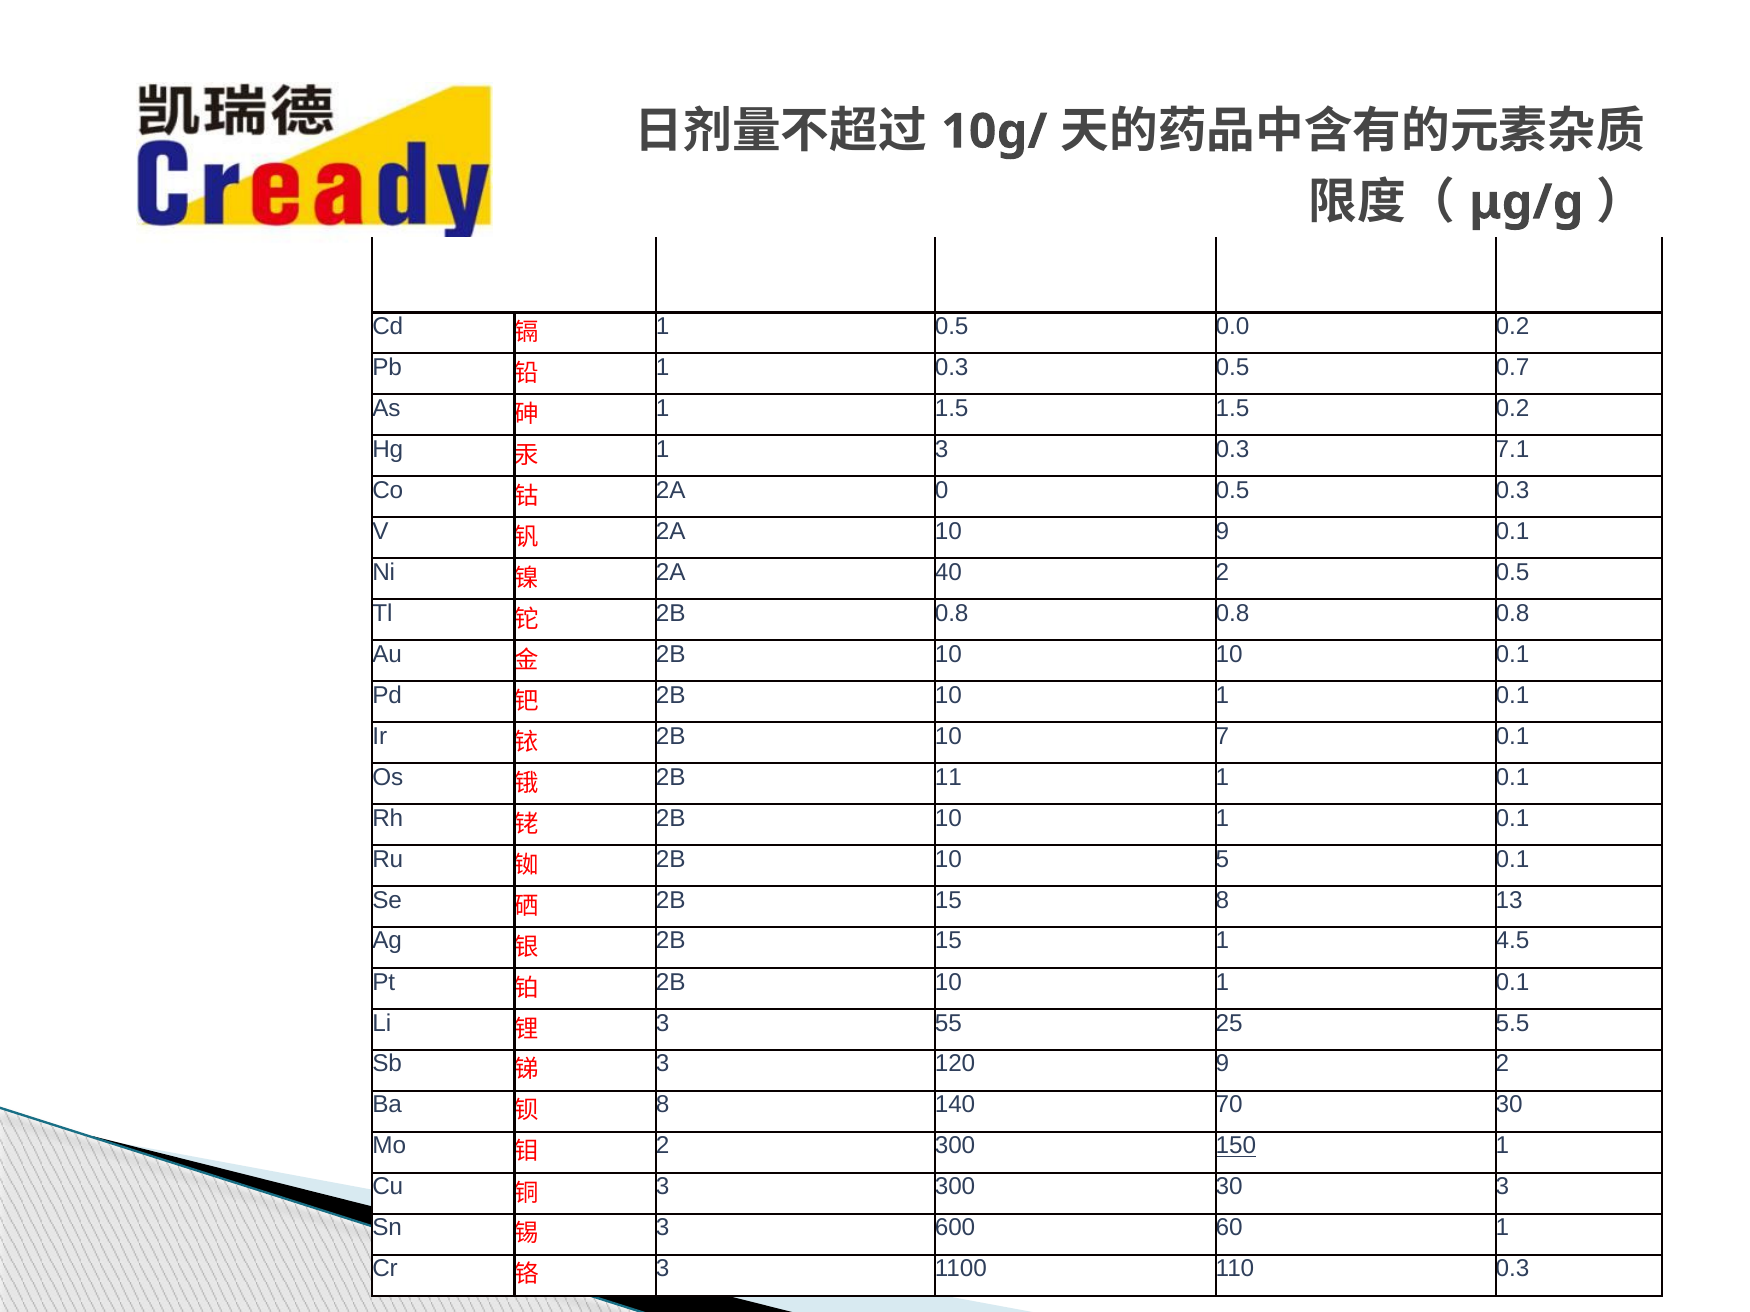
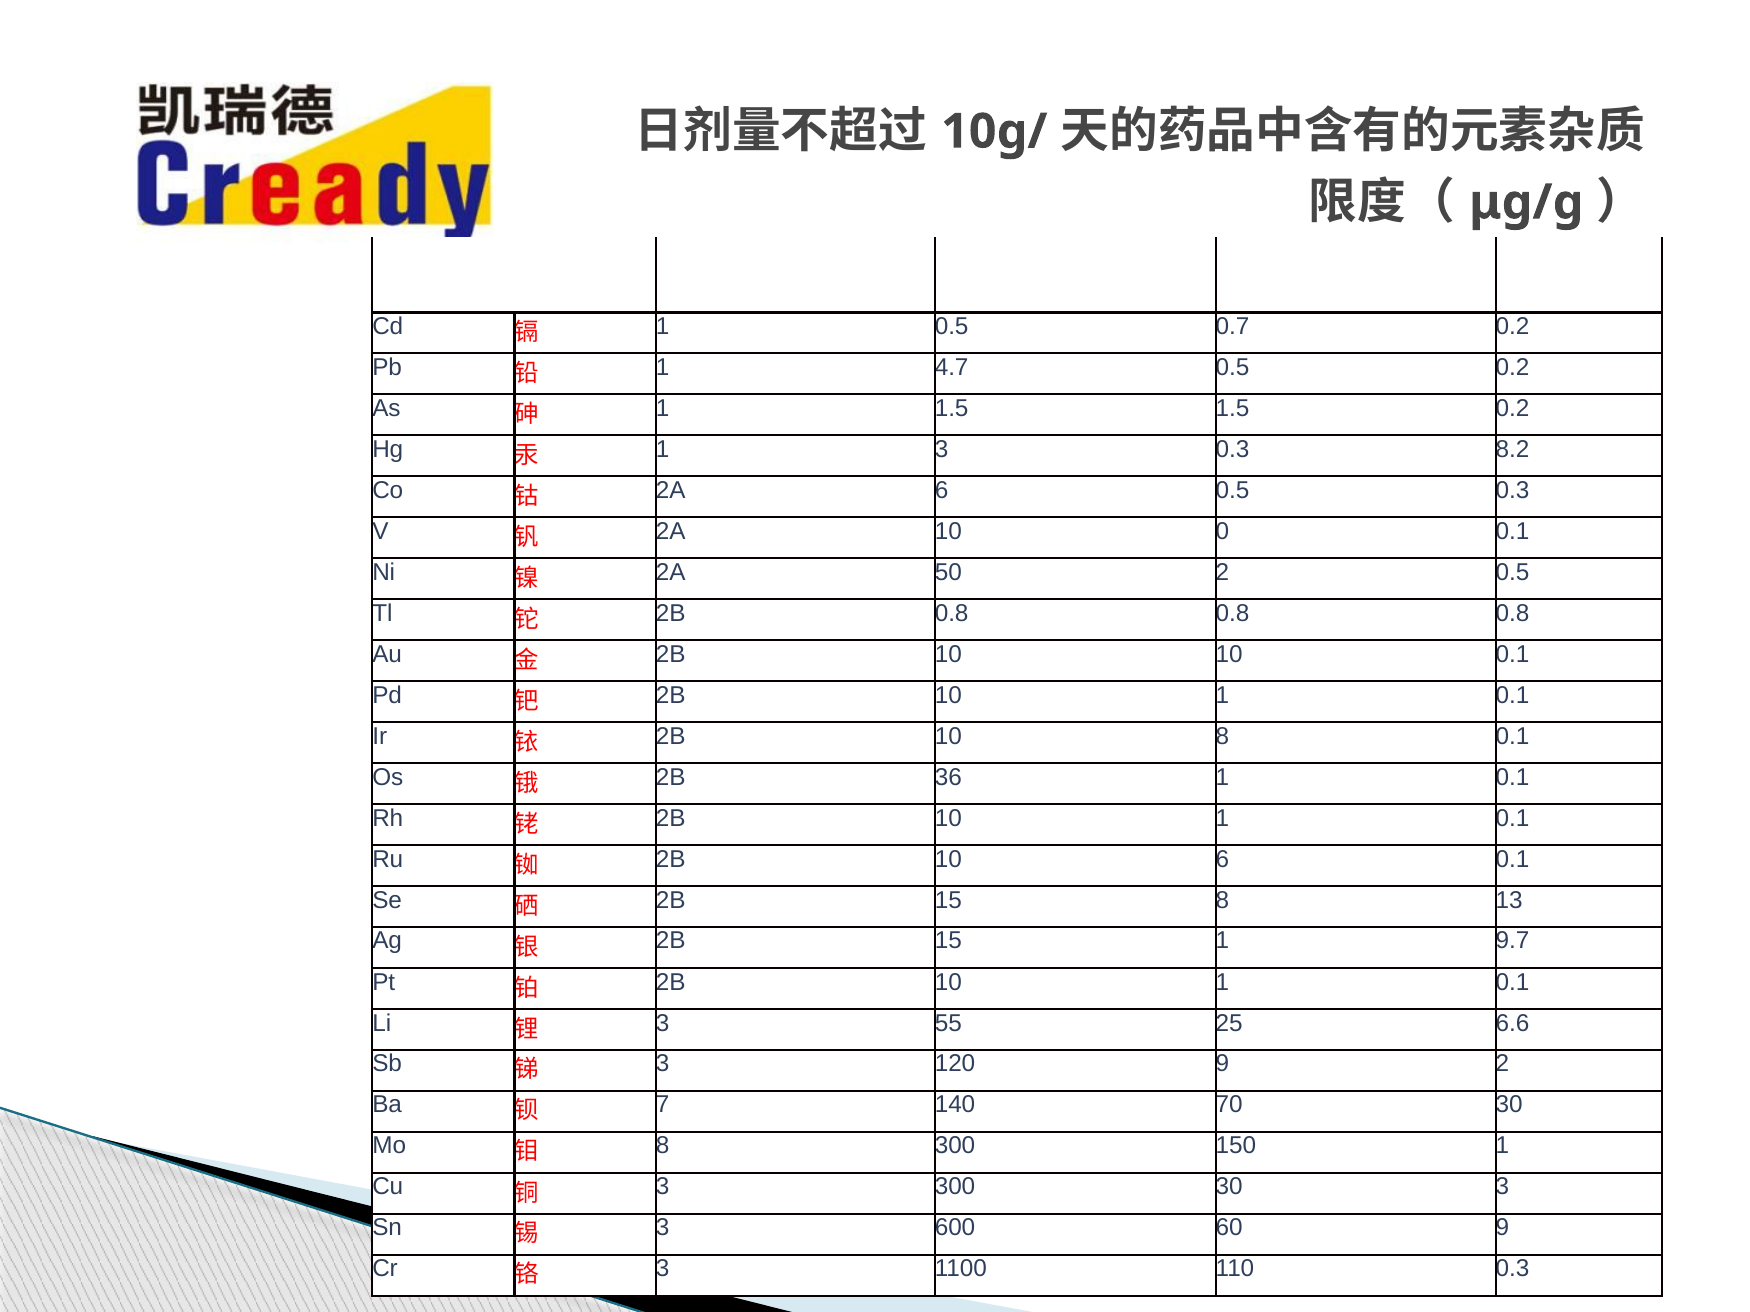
0.0: 0.0 -> 0.7 (1232, 326)
1 0.3: 0.3 -> 4.7 (952, 367)
0.5 0.7: 0.7 -> 0.2 (1513, 367)
7.1: 7.1 -> 8.2 (1513, 449)
2A 0: 0 -> 6 (942, 490)
10 9: 9 -> 0 (1222, 532)
40: 40 -> 50 (948, 572)
10 7: 7 -> 8 (1222, 736)
11: 11 -> 36 (948, 777)
10 5: 5 -> 6 (1222, 859)
4.5: 4.5 -> 9.7 (1513, 941)
5.5: 5.5 -> 6.6 (1513, 1023)
8: 8 -> 7 (663, 1105)
2: 2 -> 8 (663, 1146)
150 underline: present -> none (1236, 1146)
60 1: 1 -> 9 (1502, 1228)
